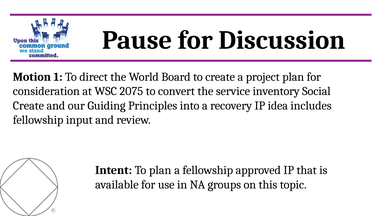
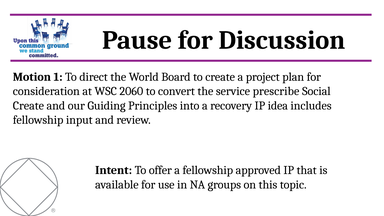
2075: 2075 -> 2060 (131, 91)
inventory: inventory -> prescribe (276, 91)
To plan: plan -> offer (160, 170)
